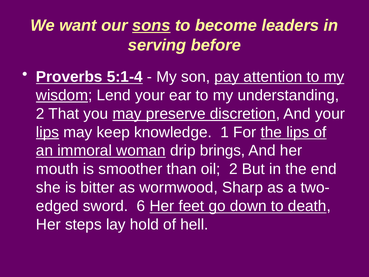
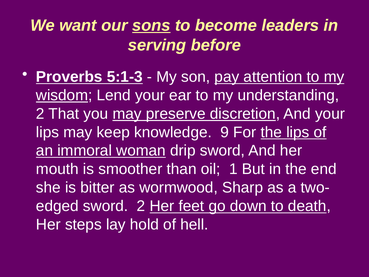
5:1-4: 5:1-4 -> 5:1-3 (125, 77)
lips underline: present -> none (48, 132)
1: 1 -> 9 (225, 132)
drip brings: brings -> sword (222, 151)
oil 2: 2 -> 1 (233, 169)
sword 6: 6 -> 2 (141, 206)
